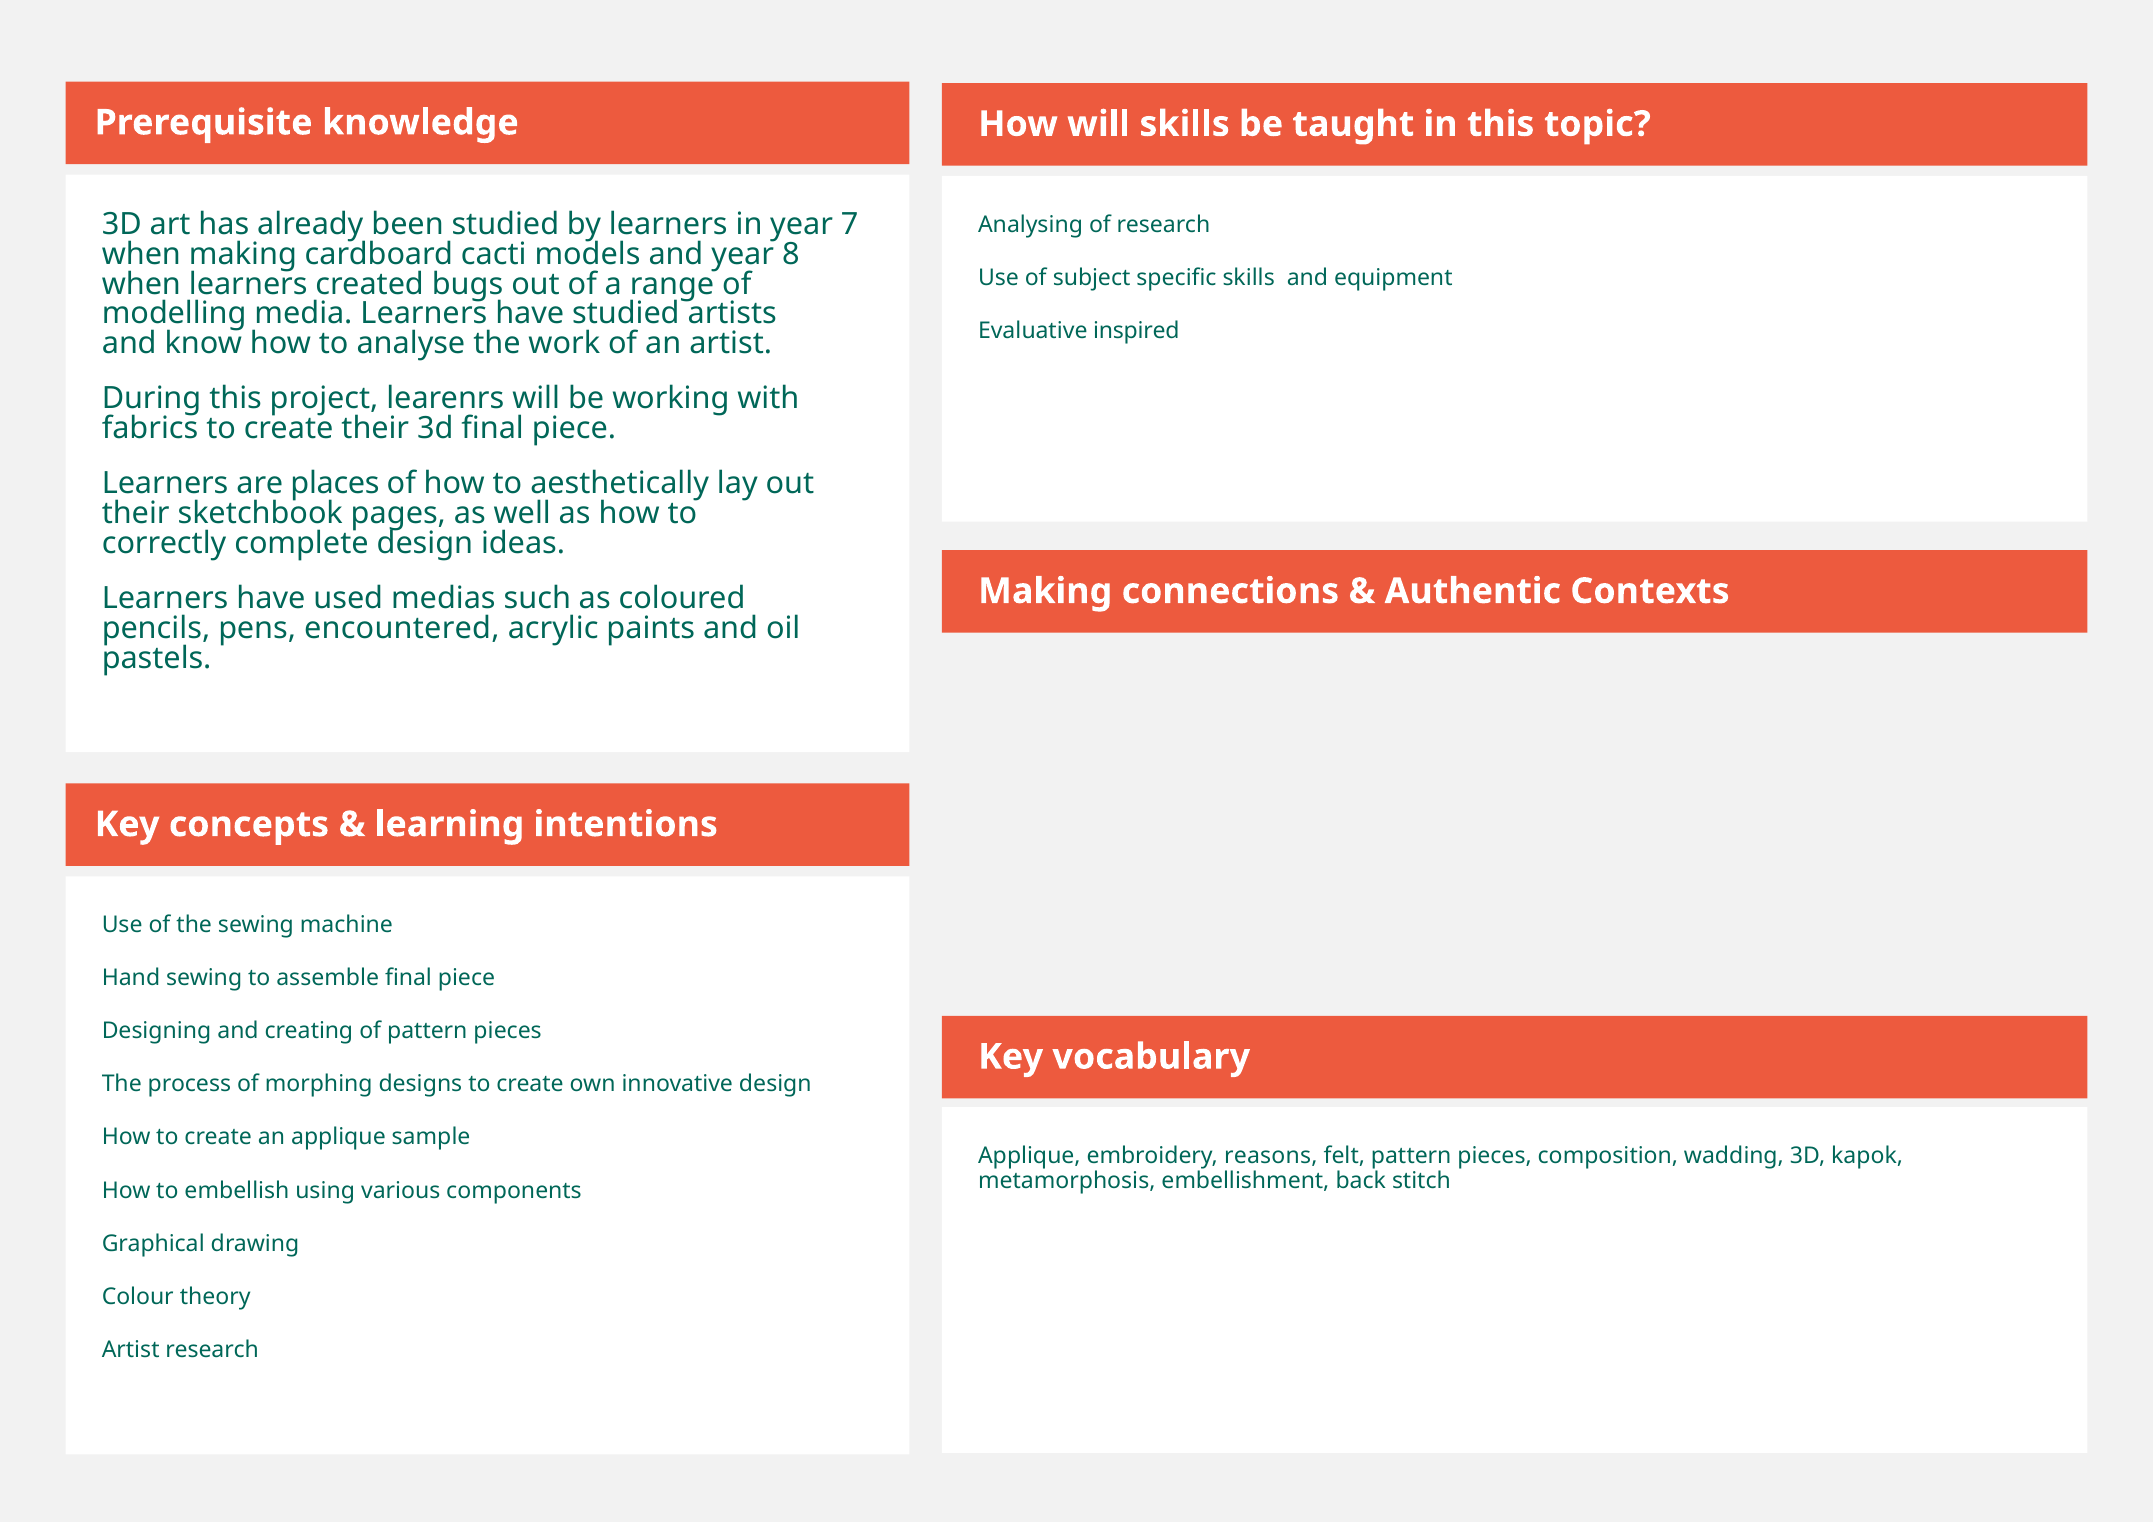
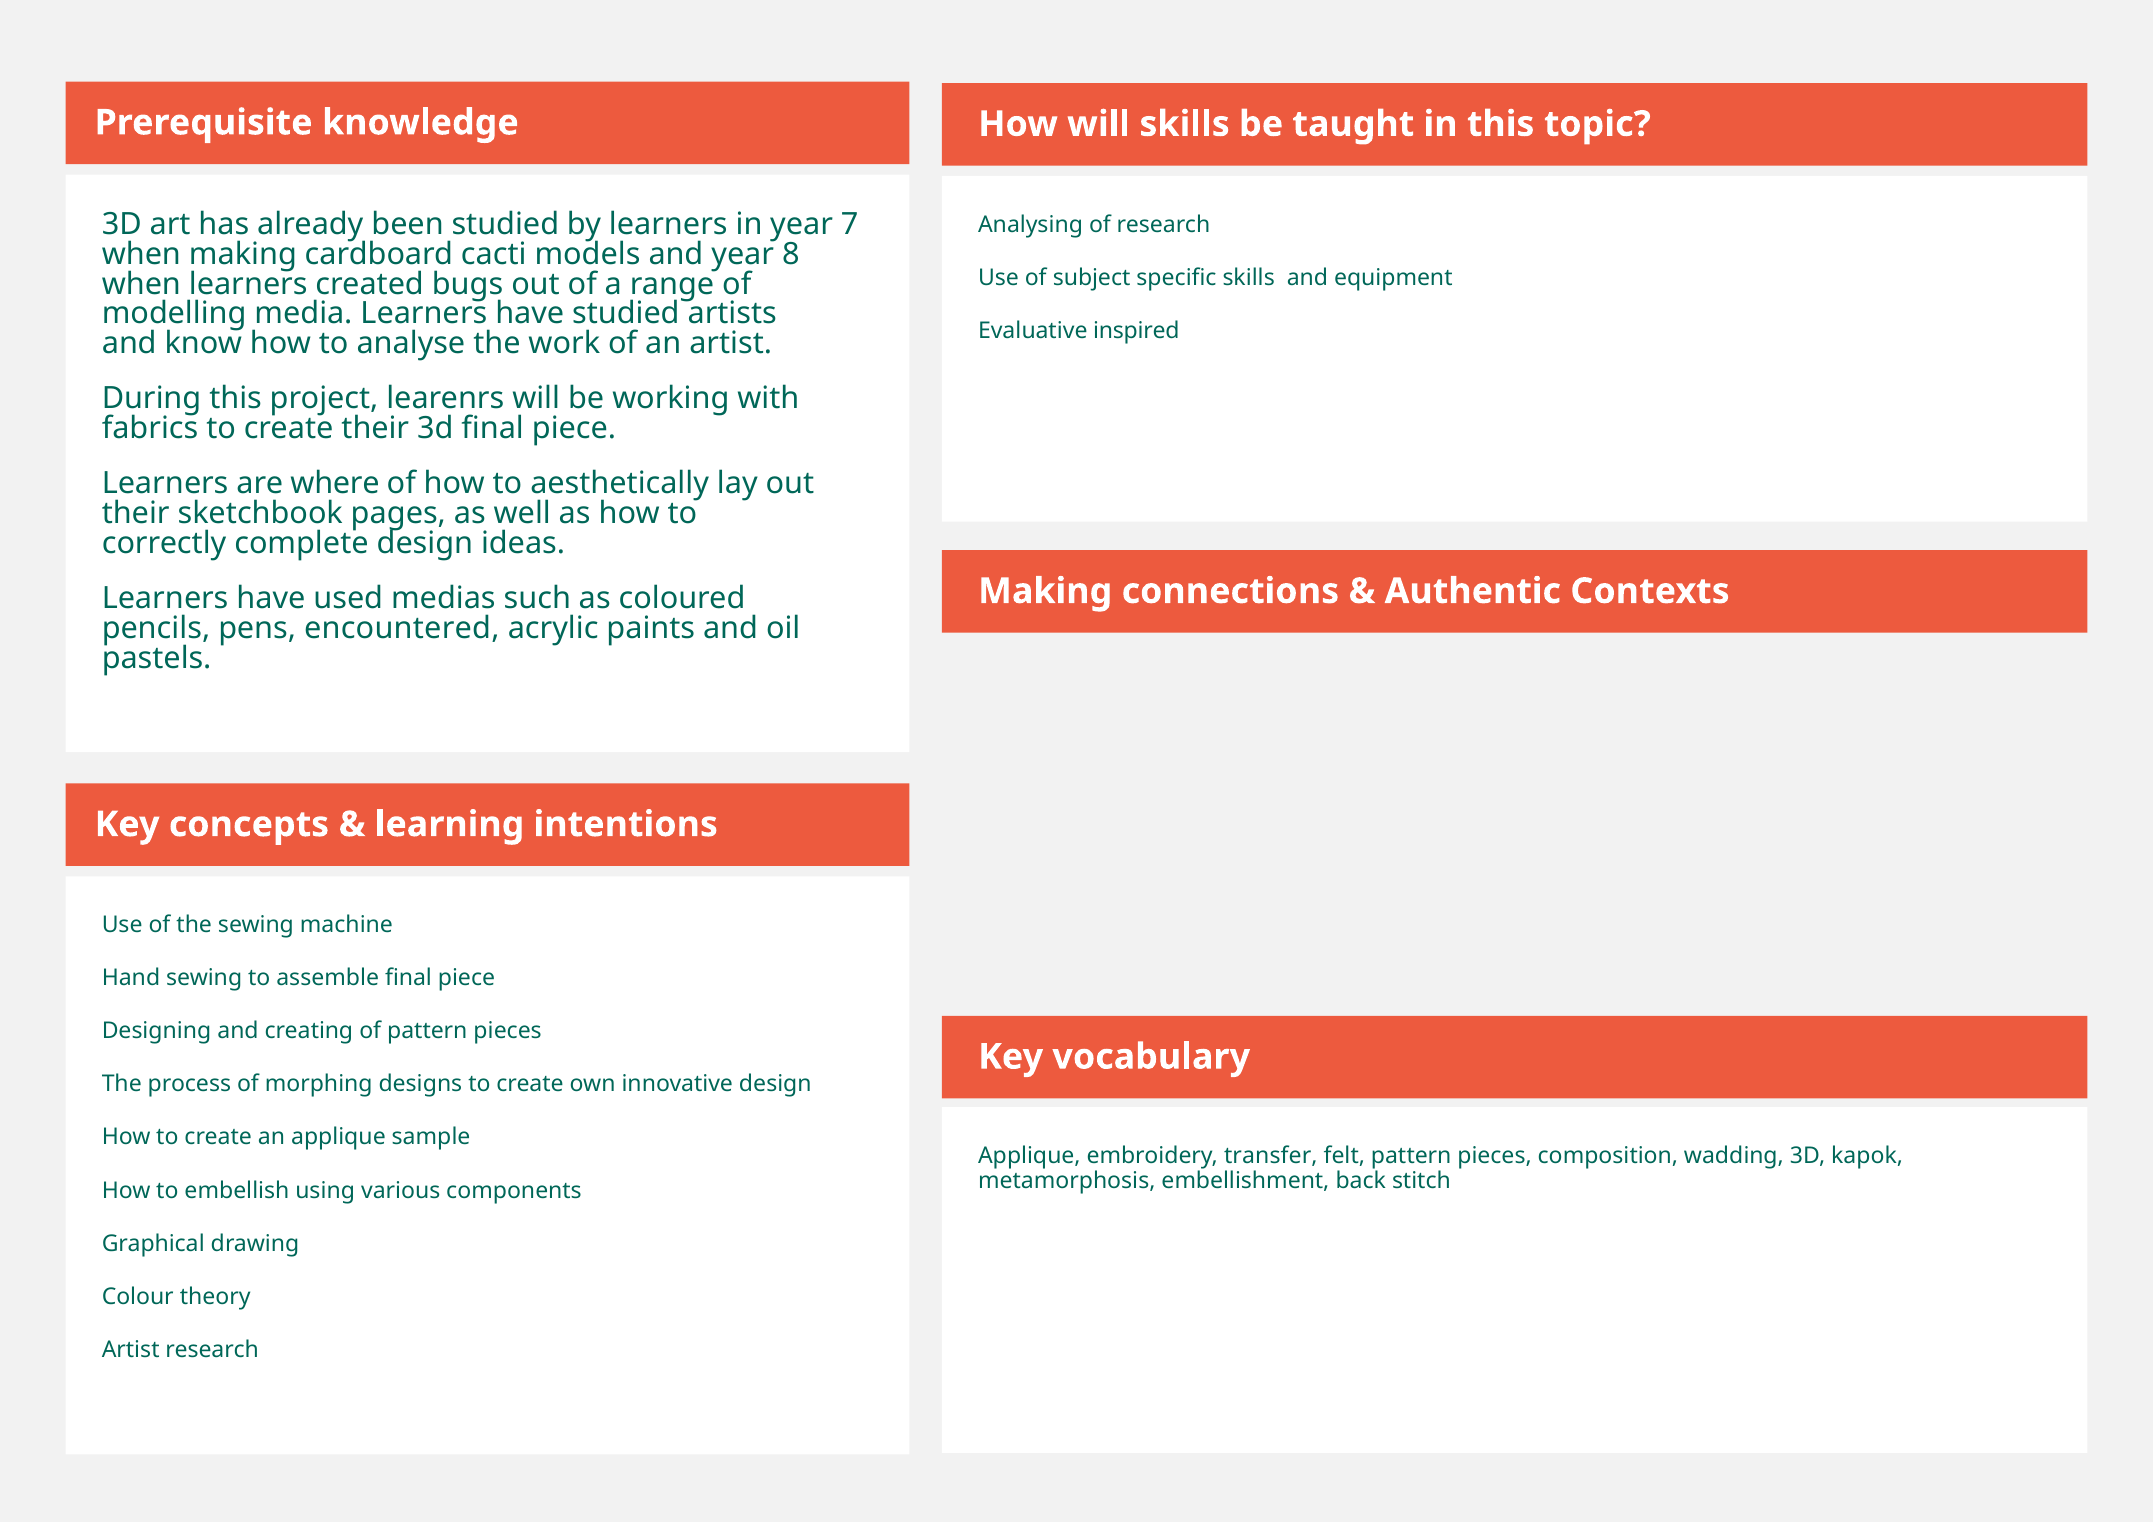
places: places -> where (335, 484)
reasons: reasons -> transfer (1271, 1156)
